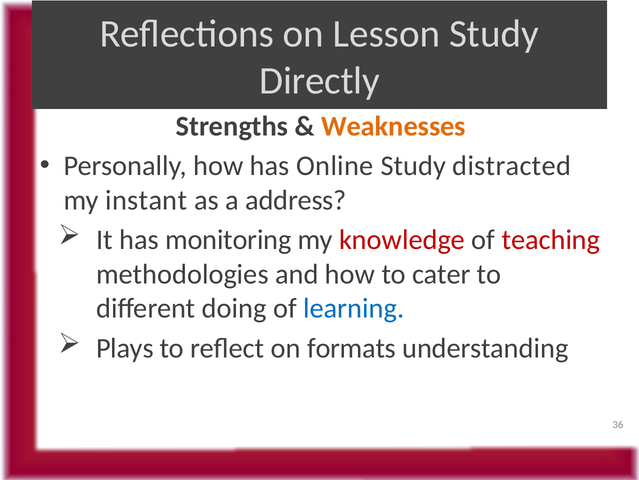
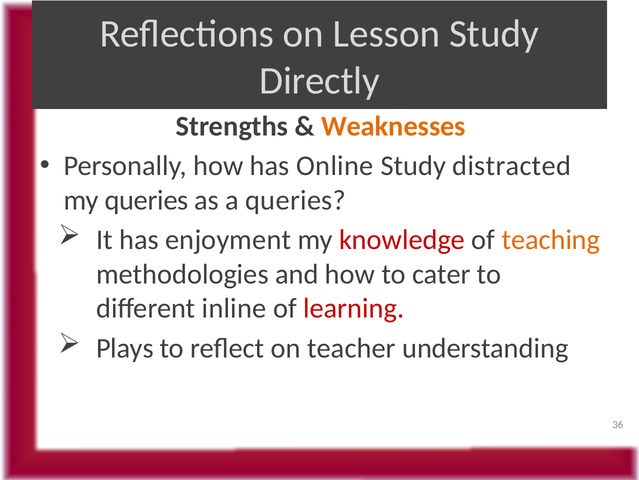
my instant: instant -> queries (147, 200)
a address: address -> queries (296, 200)
monitoring: monitoring -> enjoyment (228, 240)
teaching colour: red -> orange (551, 240)
doing: doing -> inline (234, 308)
learning colour: blue -> red (354, 308)
formats: formats -> teacher (351, 348)
